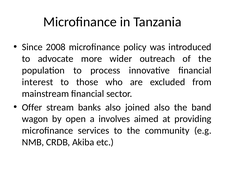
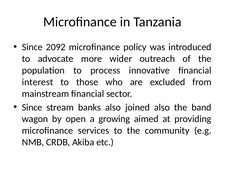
2008: 2008 -> 2092 (56, 47)
Offer: Offer -> Since (32, 107)
involves: involves -> growing (114, 119)
